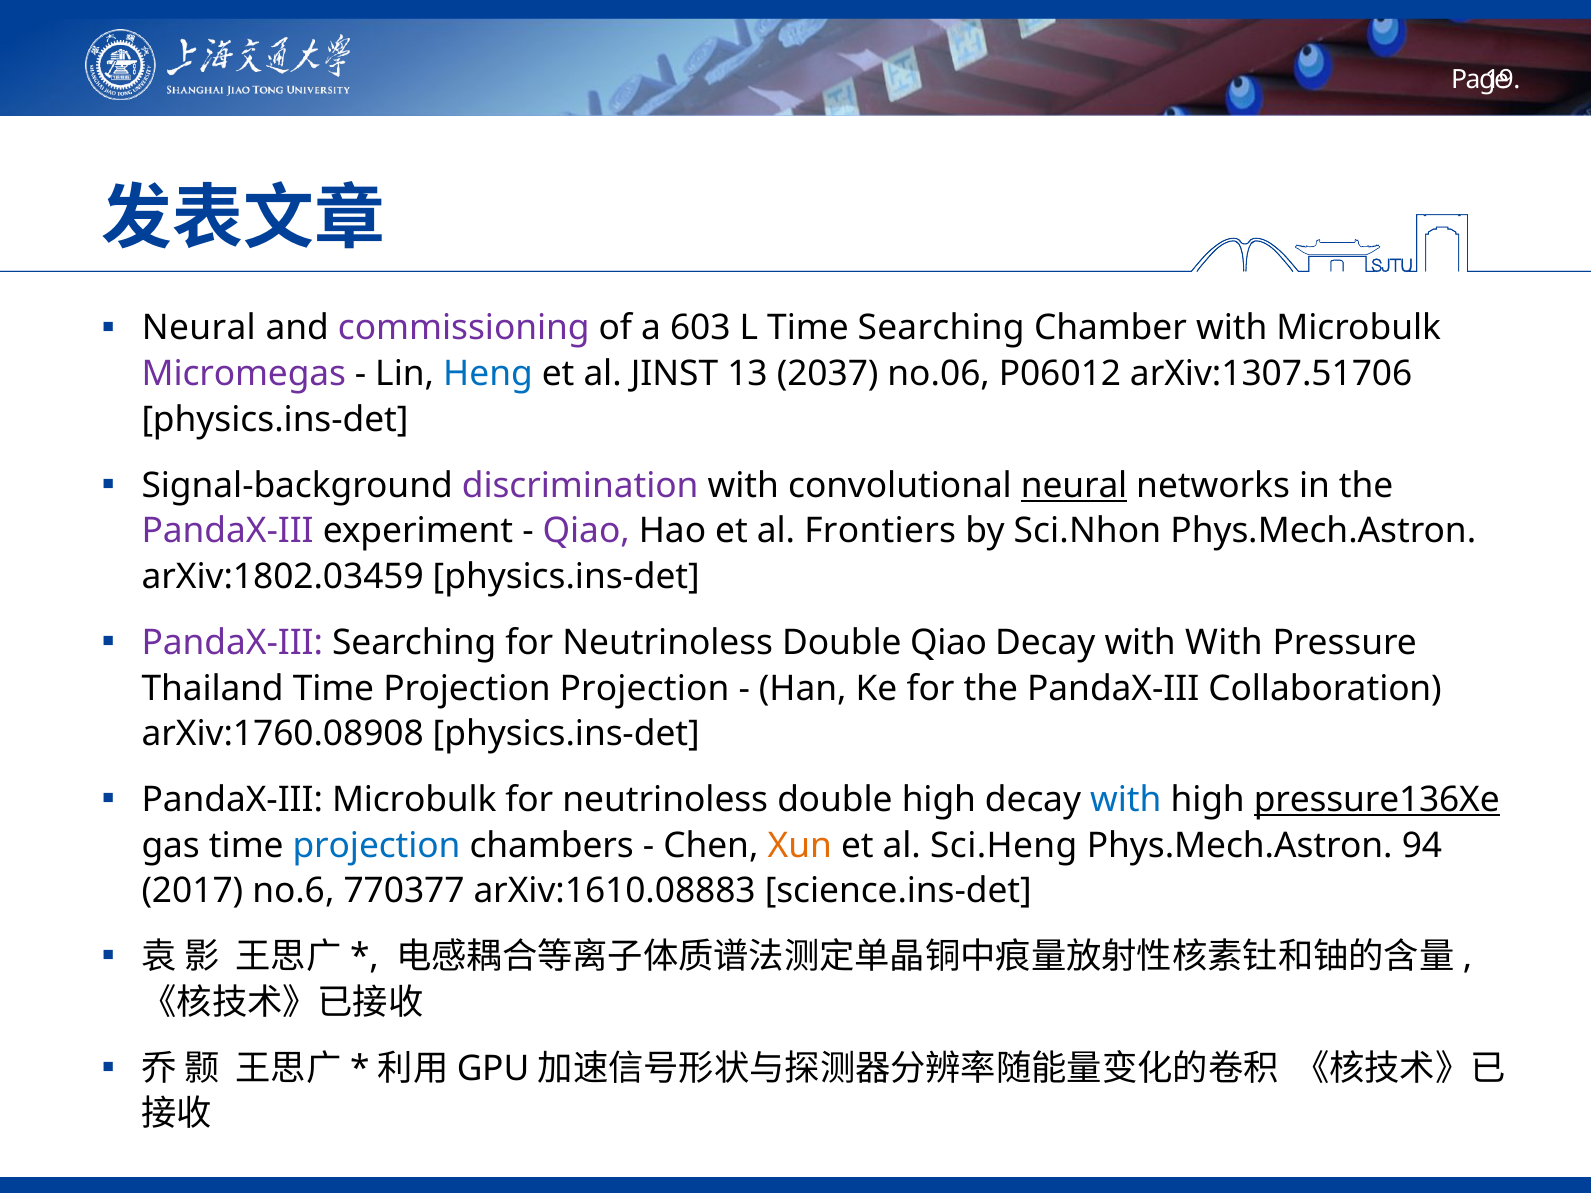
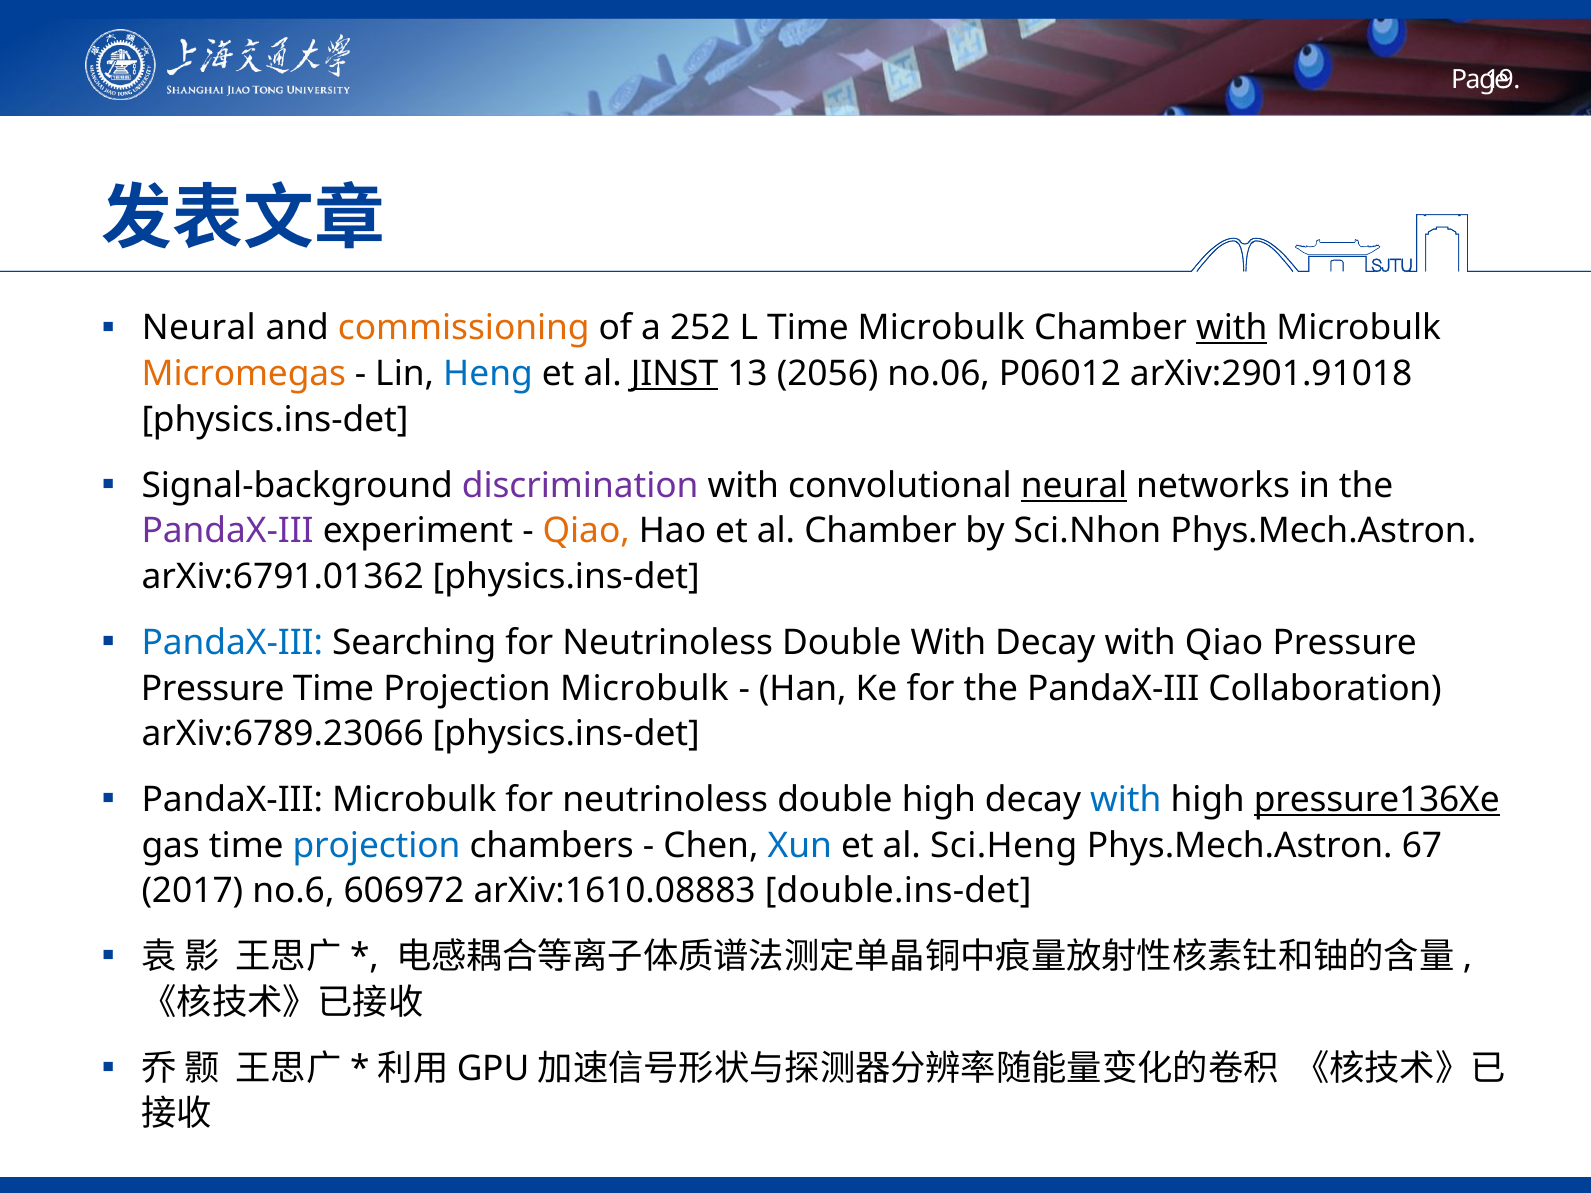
commissioning colour: purple -> orange (464, 328)
603: 603 -> 252 (700, 328)
Time Searching: Searching -> Microbulk (941, 328)
with underline: none -> present (1232, 328)
Micromegas colour: purple -> orange (244, 374)
JINST underline: none -> present (675, 374)
2037: 2037 -> 2056 (828, 374)
arXiv:1307.51706: arXiv:1307.51706 -> arXiv:2901.91018 (1271, 374)
Qiao colour: purple -> orange (586, 531)
al Frontiers: Frontiers -> Chamber (880, 531)
arXiv:1802.03459: arXiv:1802.03459 -> arXiv:6791.01362 (283, 577)
PandaX-III colour: purple -> blue (232, 643)
Double Qiao: Qiao -> With (948, 643)
with With: With -> Qiao (1224, 643)
Thailand: Thailand -> Pressure (213, 689)
Projection Projection: Projection -> Microbulk (644, 689)
arXiv:1760.08908: arXiv:1760.08908 -> arXiv:6789.23066 (283, 734)
Xun colour: orange -> blue (800, 846)
94: 94 -> 67 (1422, 846)
770377: 770377 -> 606972 (404, 892)
science.ins-det: science.ins-det -> double.ins-det (898, 892)
